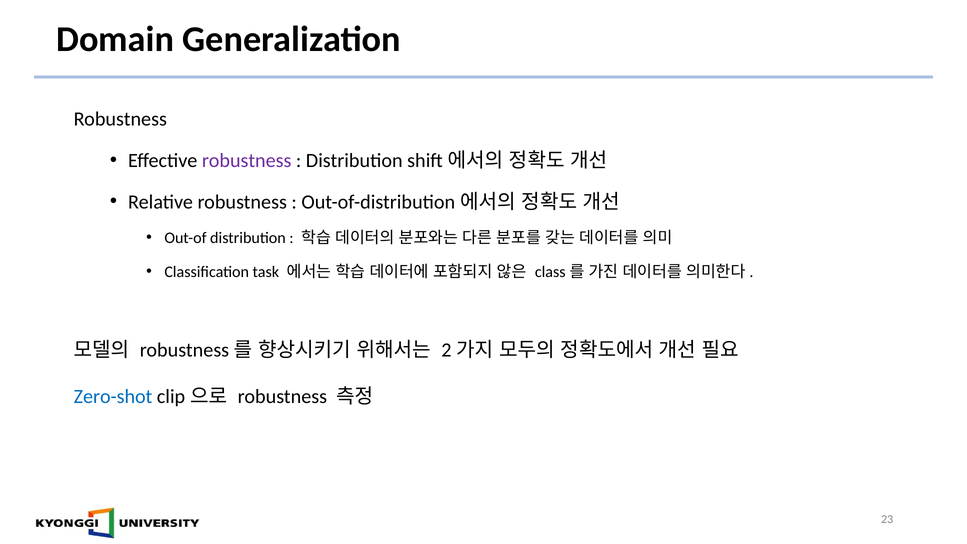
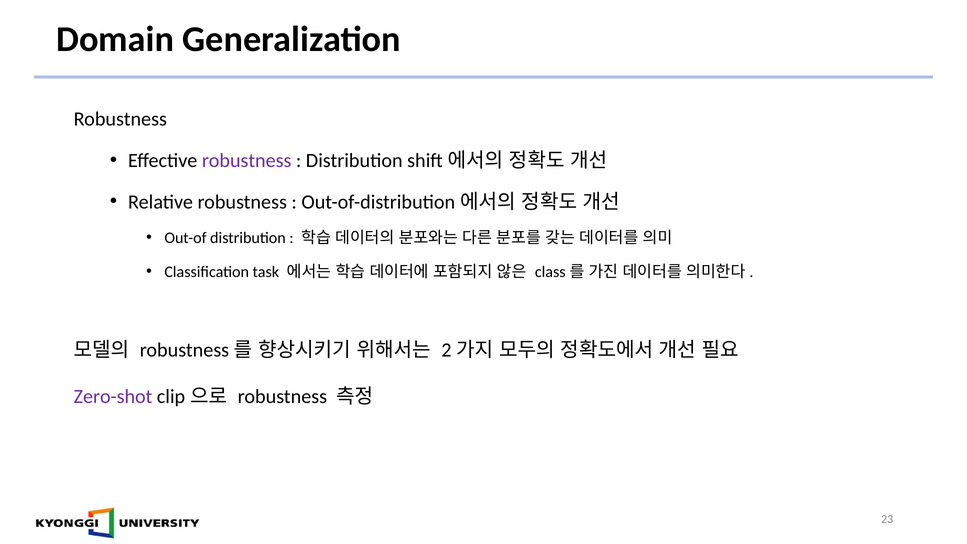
Zero-shot colour: blue -> purple (113, 397)
